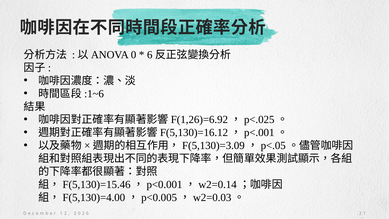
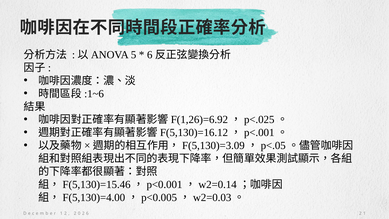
0: 0 -> 5 (134, 55)
